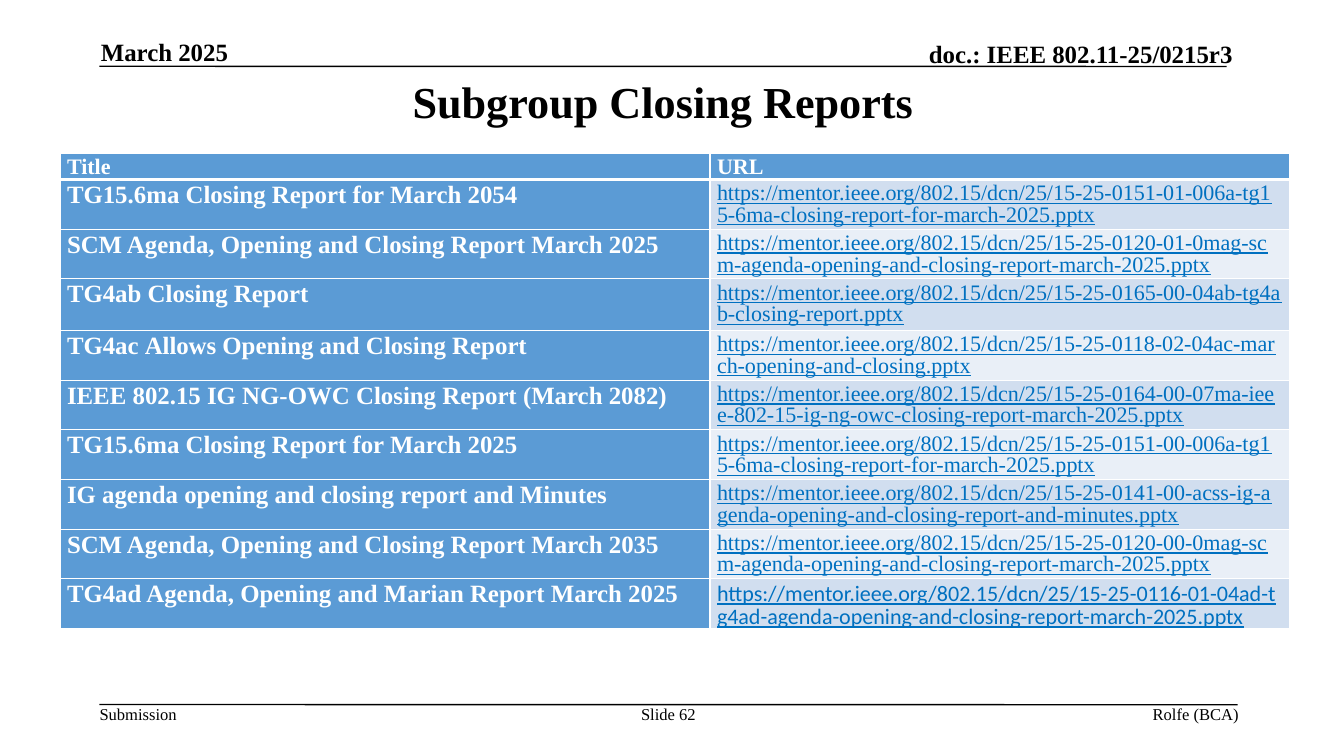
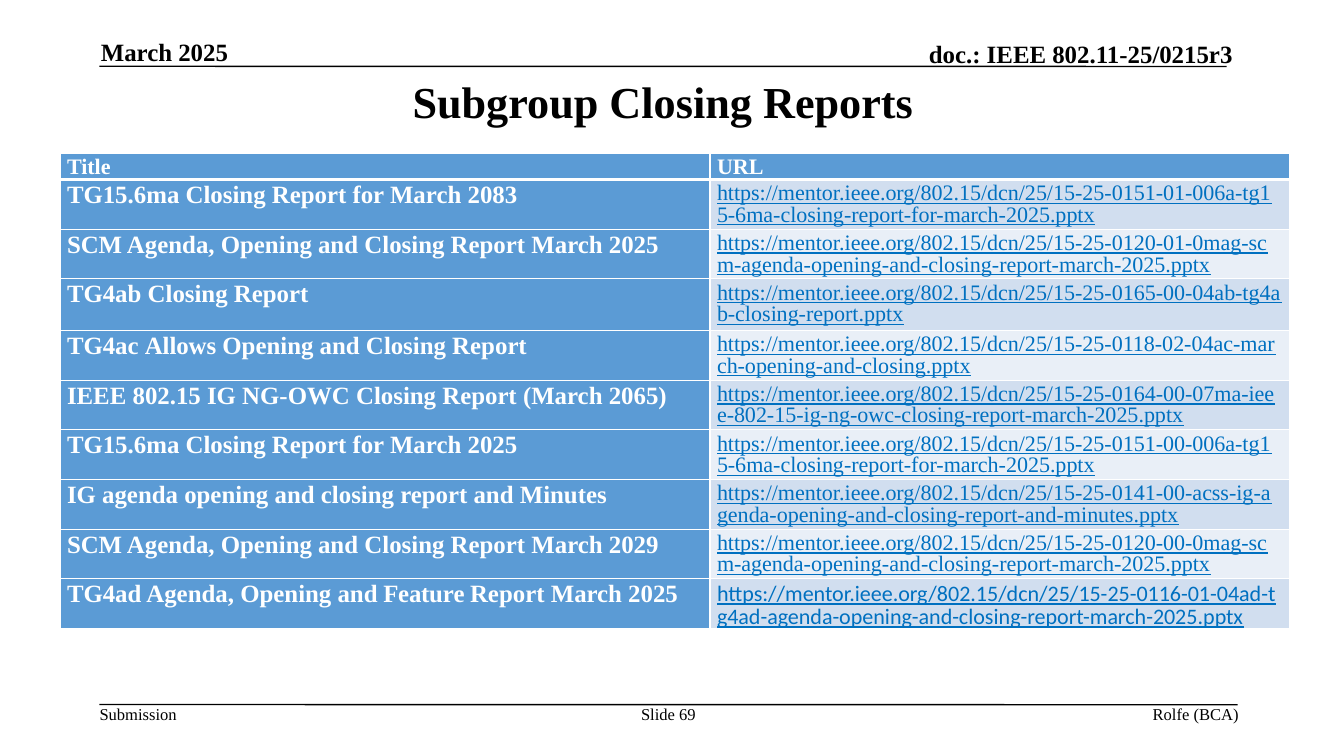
2054: 2054 -> 2083 (492, 195)
2082: 2082 -> 2065 (638, 396)
2035: 2035 -> 2029 (634, 545)
Marian: Marian -> Feature (424, 595)
62: 62 -> 69 (687, 715)
